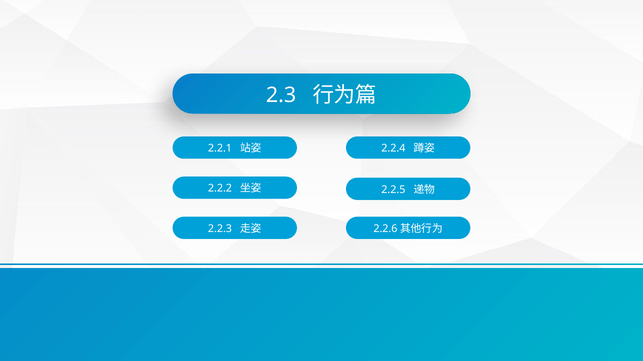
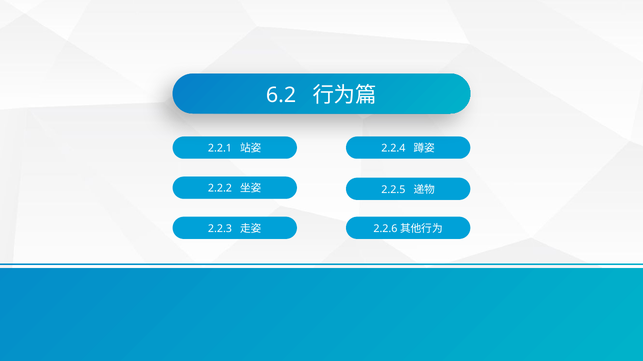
2.3: 2.3 -> 6.2 (281, 95)
